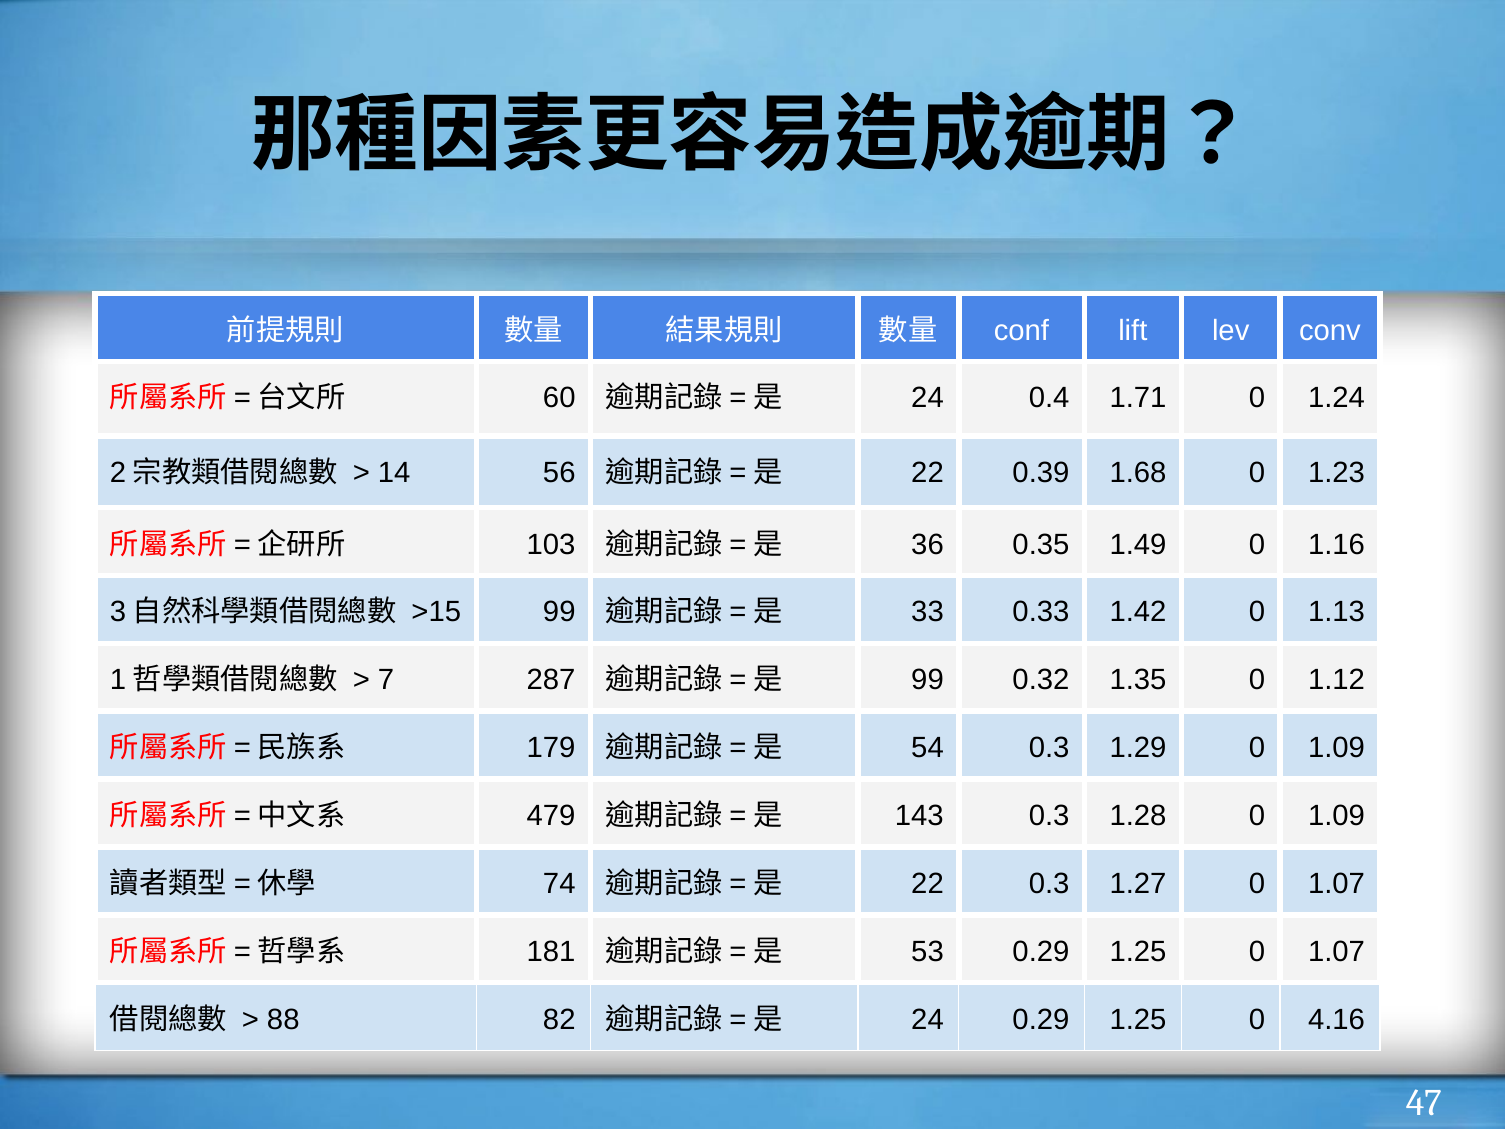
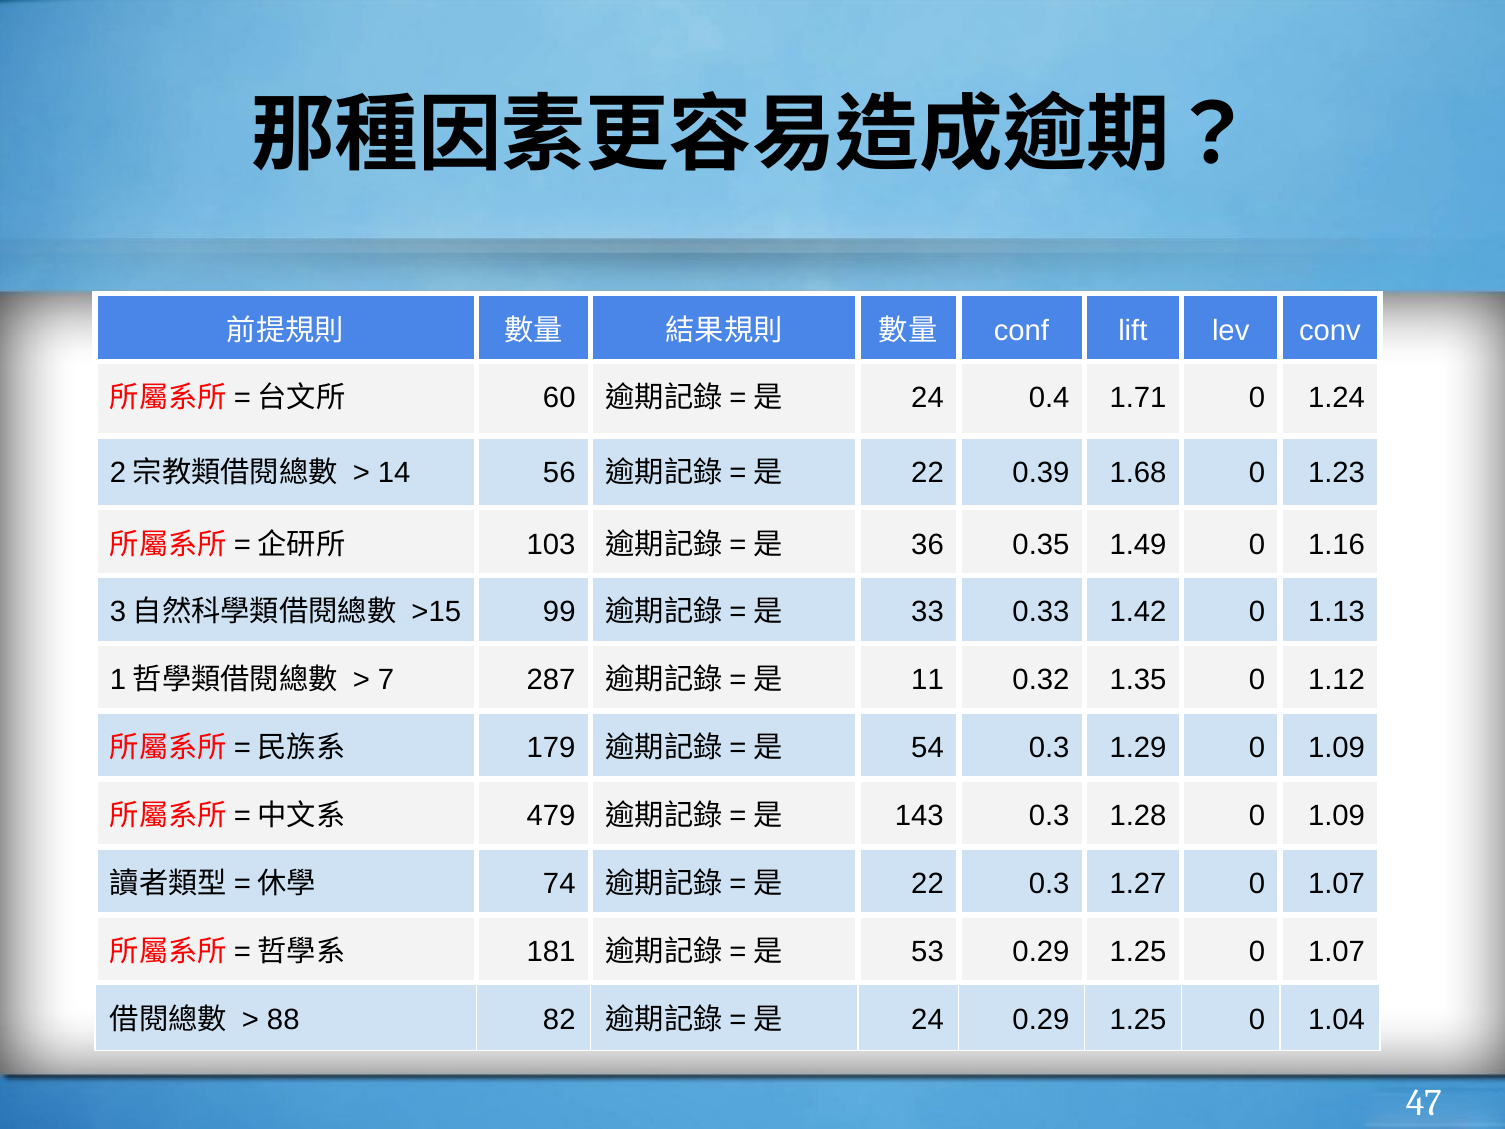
99: 99 -> 11 (928, 680)
4.16: 4.16 -> 1.04 (1336, 1019)
